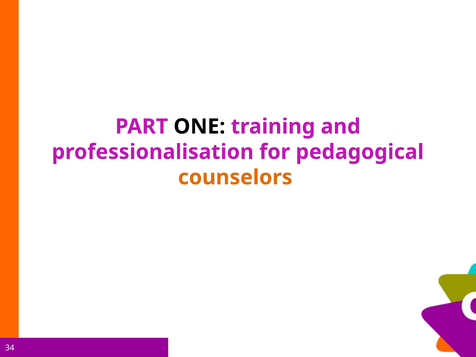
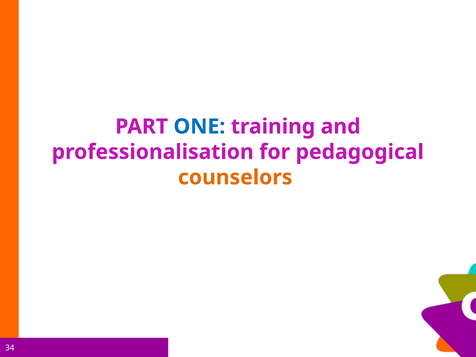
ONE colour: black -> blue (199, 127)
